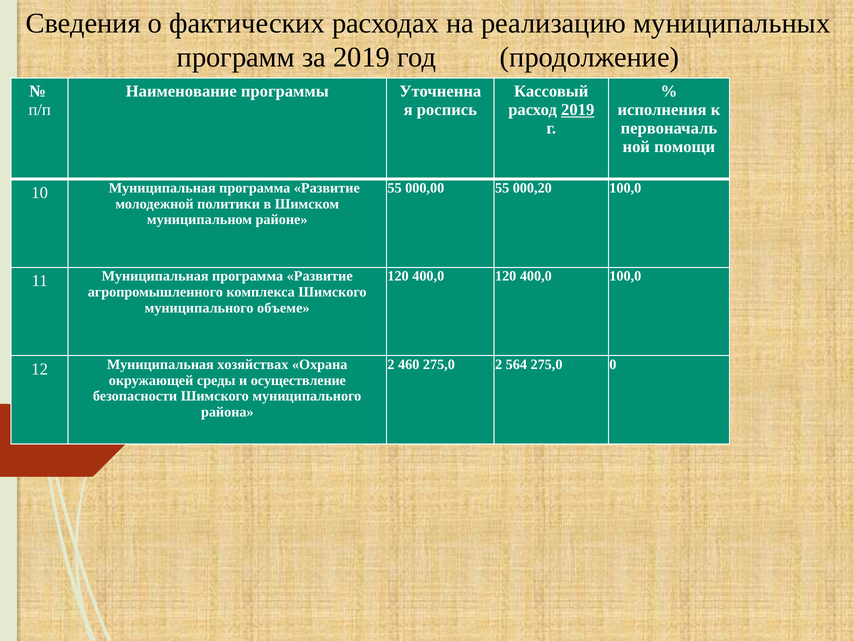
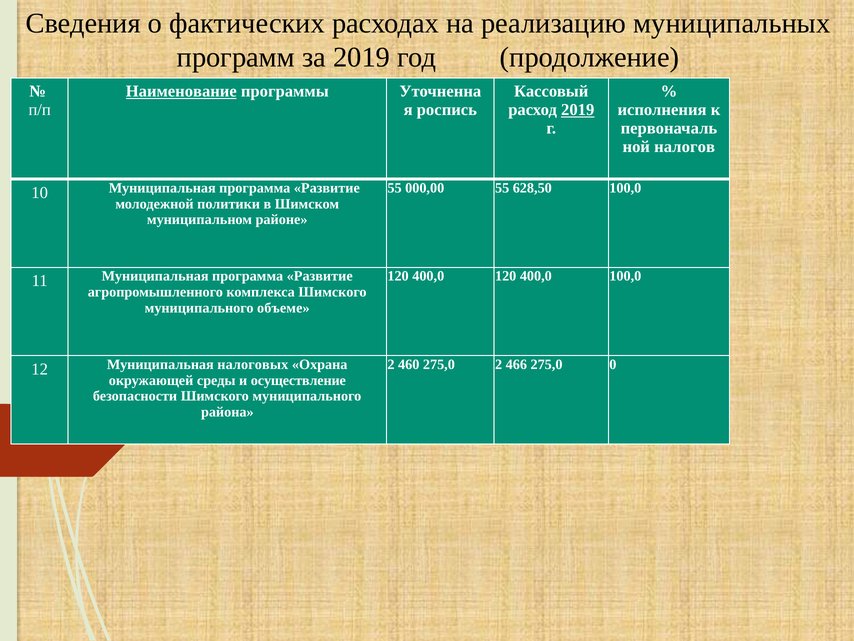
Наименование underline: none -> present (181, 91)
помощи: помощи -> налогов (685, 146)
000,20: 000,20 -> 628,50 (532, 188)
564: 564 -> 466 (516, 364)
хозяйствах: хозяйствах -> налоговых (253, 364)
